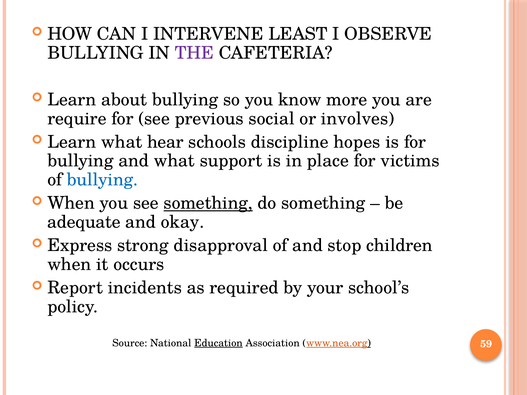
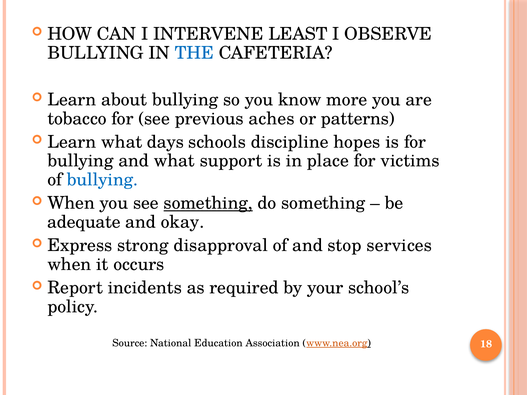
THE colour: purple -> blue (194, 53)
require: require -> tobacco (77, 119)
social: social -> aches (272, 119)
involves: involves -> patterns (358, 119)
hear: hear -> days (165, 142)
children: children -> services (399, 246)
Education underline: present -> none (218, 343)
59: 59 -> 18 (486, 344)
